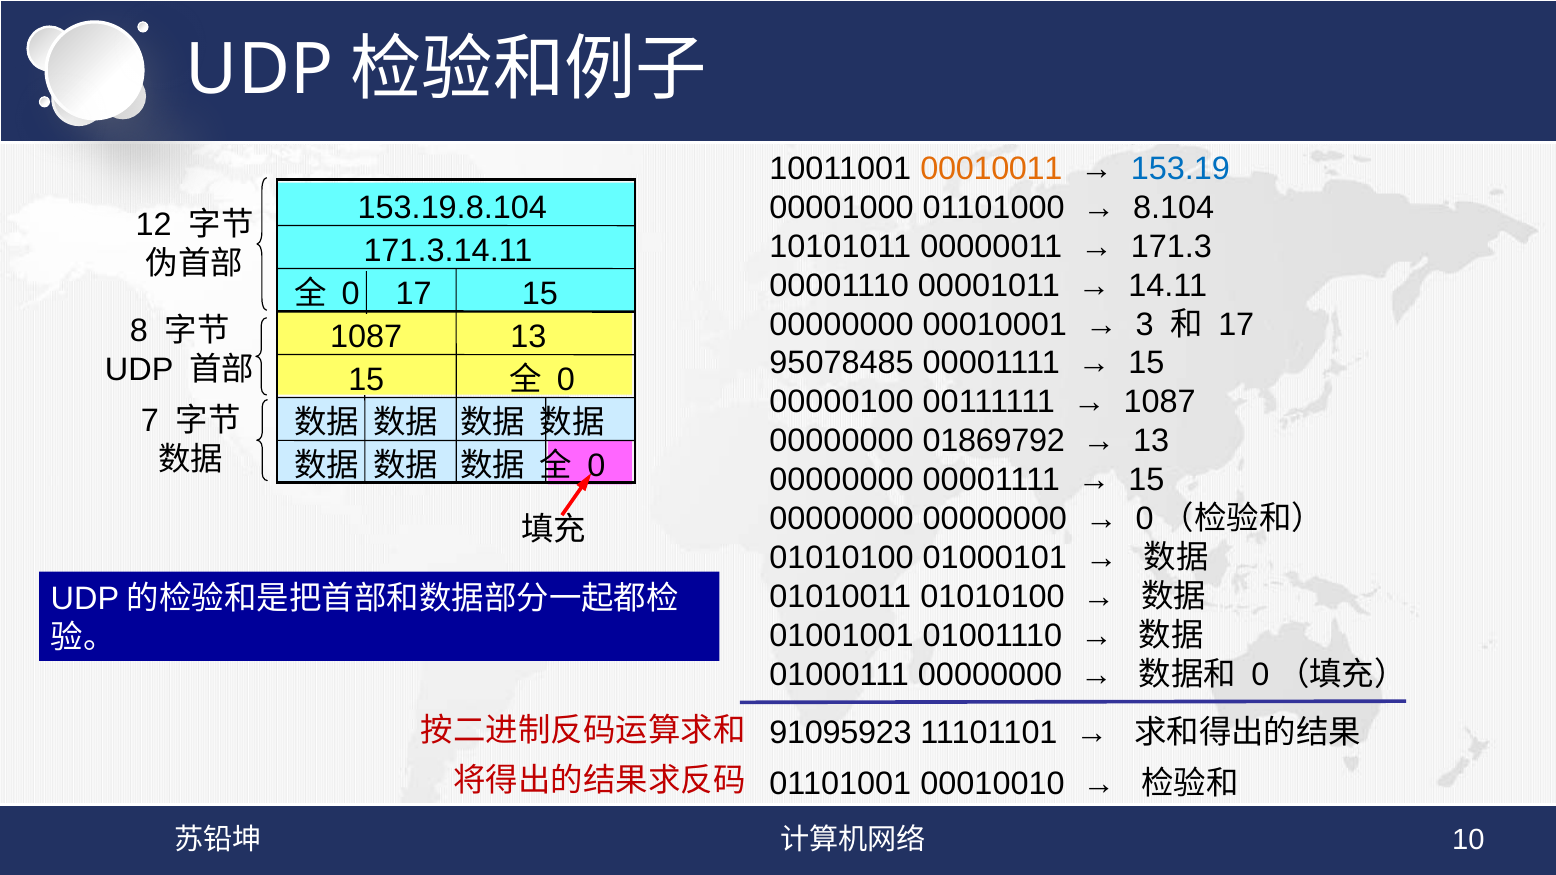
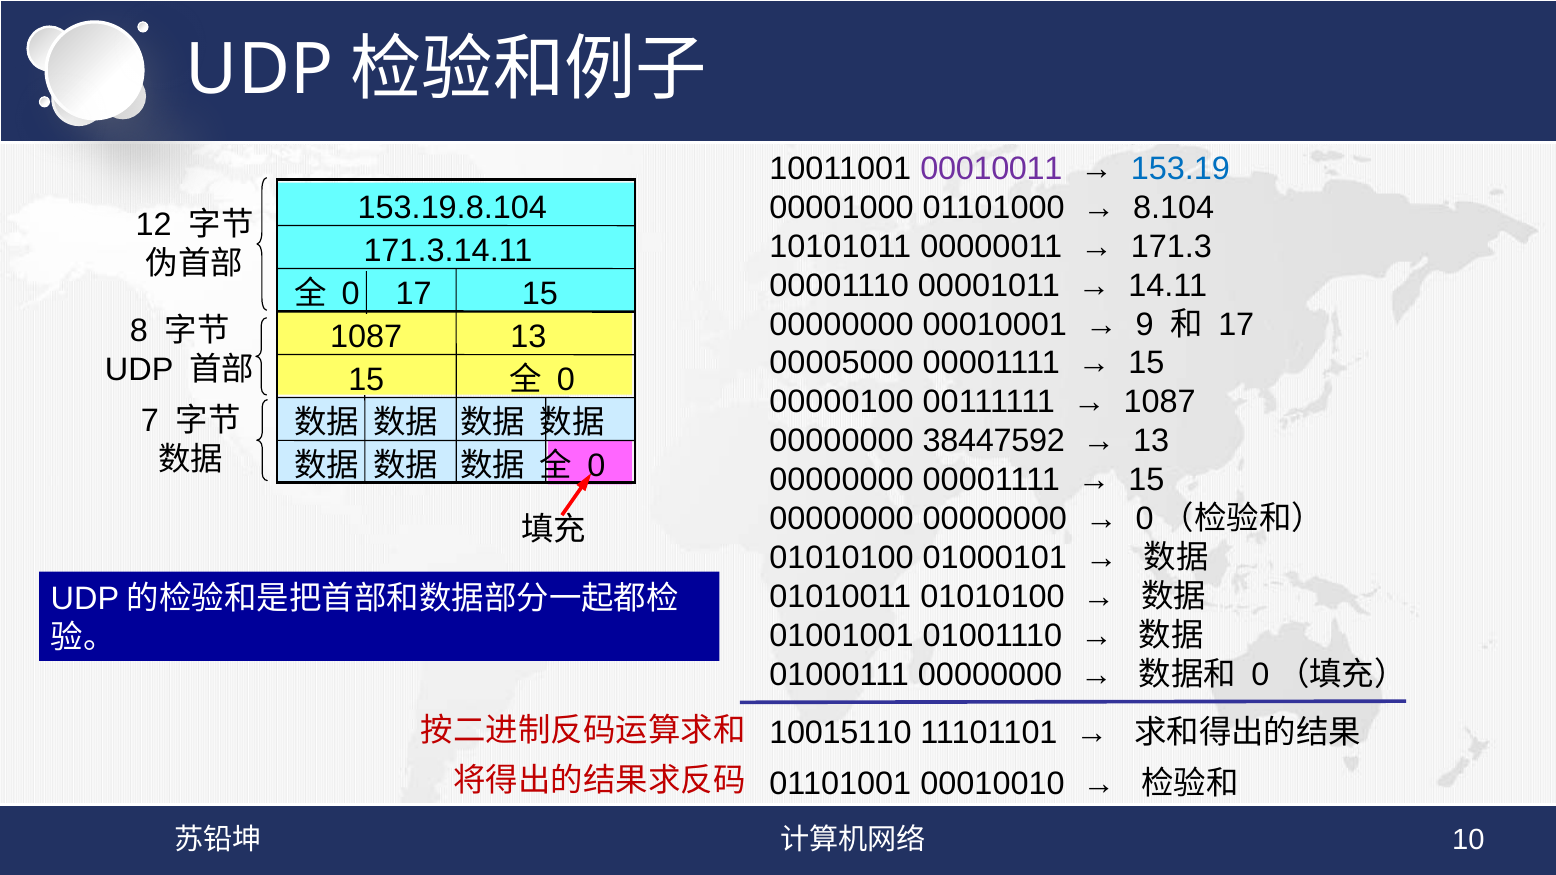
00010011 colour: orange -> purple (991, 169)
3: 3 -> 9 (1145, 324)
95078485: 95078485 -> 00005000 (842, 363)
01869792: 01869792 -> 38447592 (994, 441)
91095923: 91095923 -> 10015110 (841, 733)
